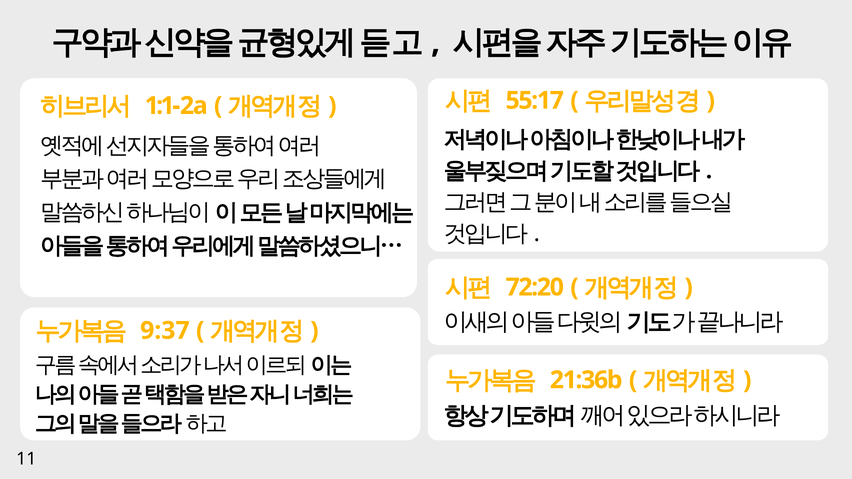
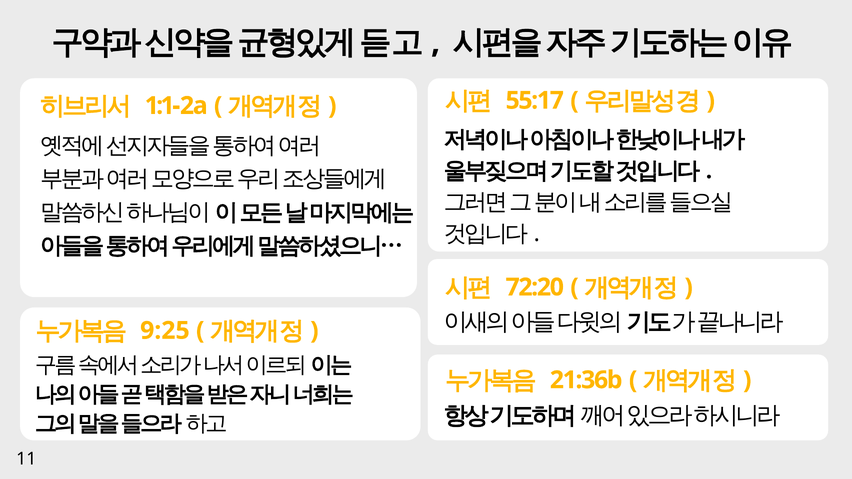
9:37: 9:37 -> 9:25 (165, 331)
